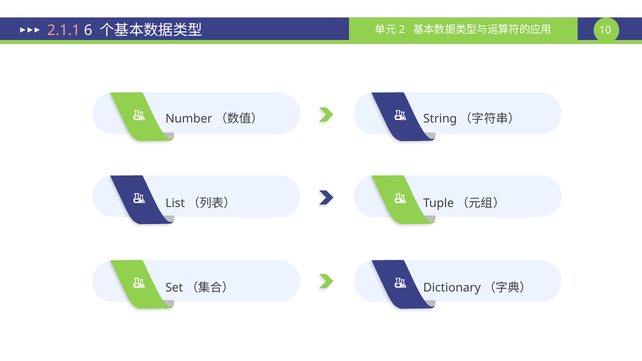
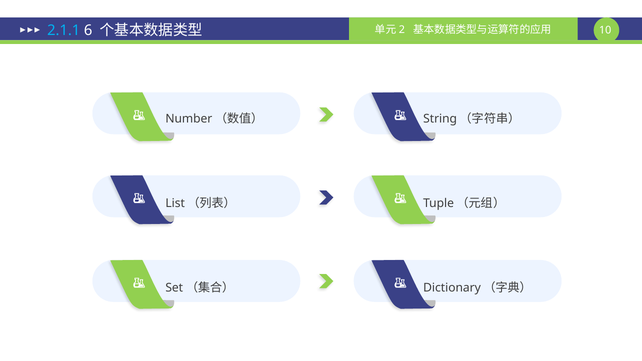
2.1.1 colour: pink -> light blue (64, 31)
